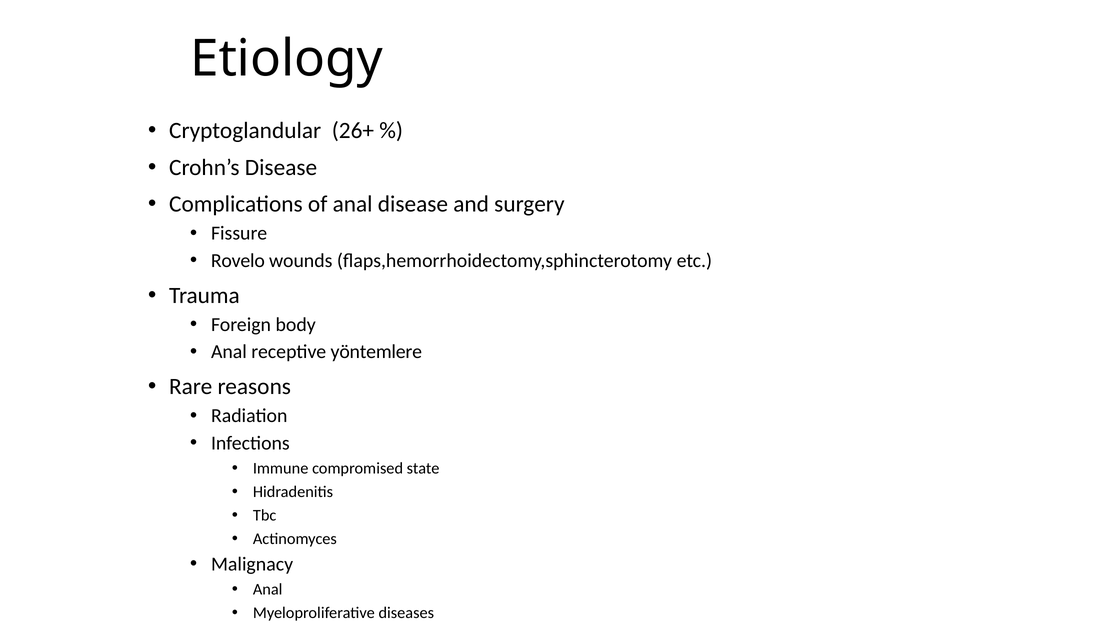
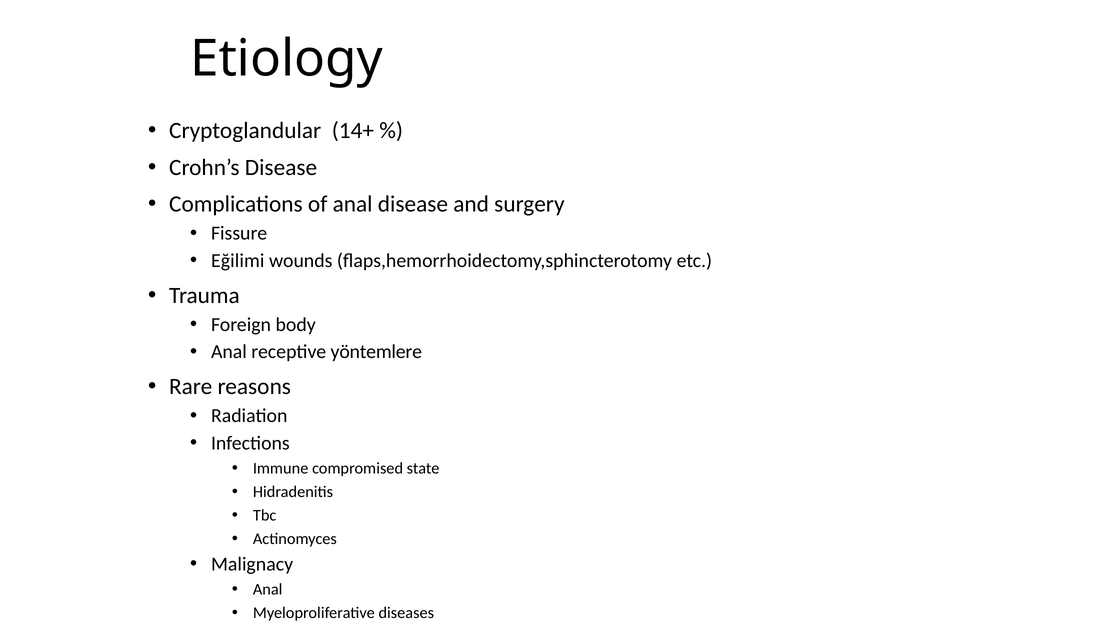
26+: 26+ -> 14+ (353, 131)
Rovelo: Rovelo -> Eğilimi (238, 260)
